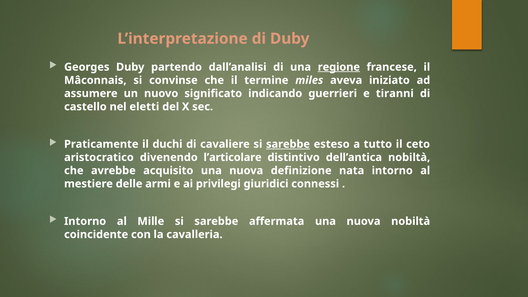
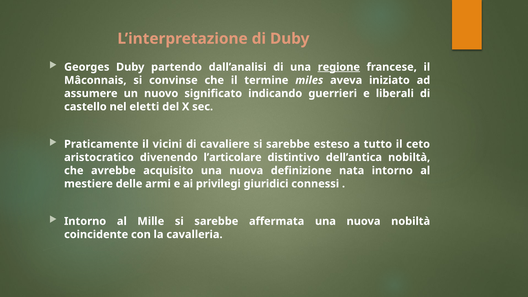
tiranni: tiranni -> liberali (395, 93)
duchi: duchi -> vicini (167, 144)
sarebbe underline: present -> none (288, 144)
